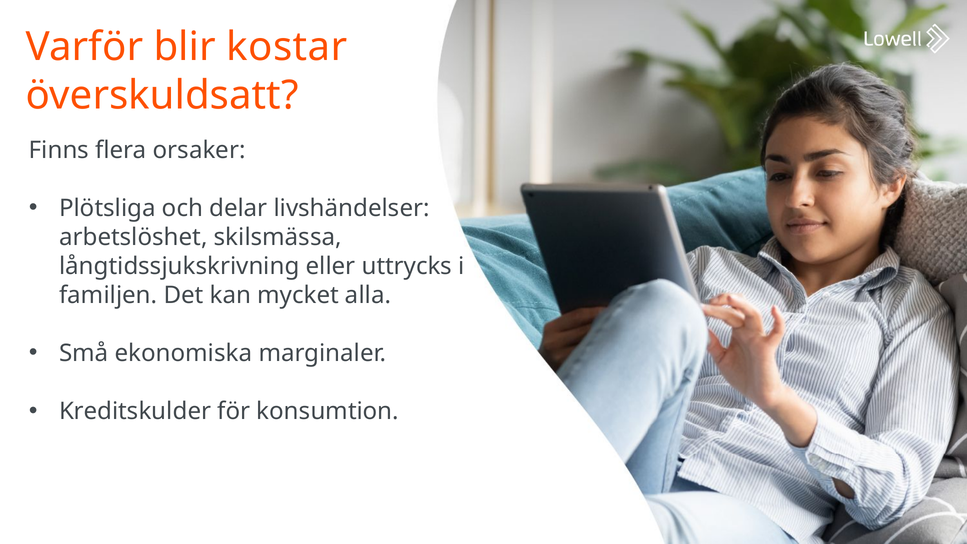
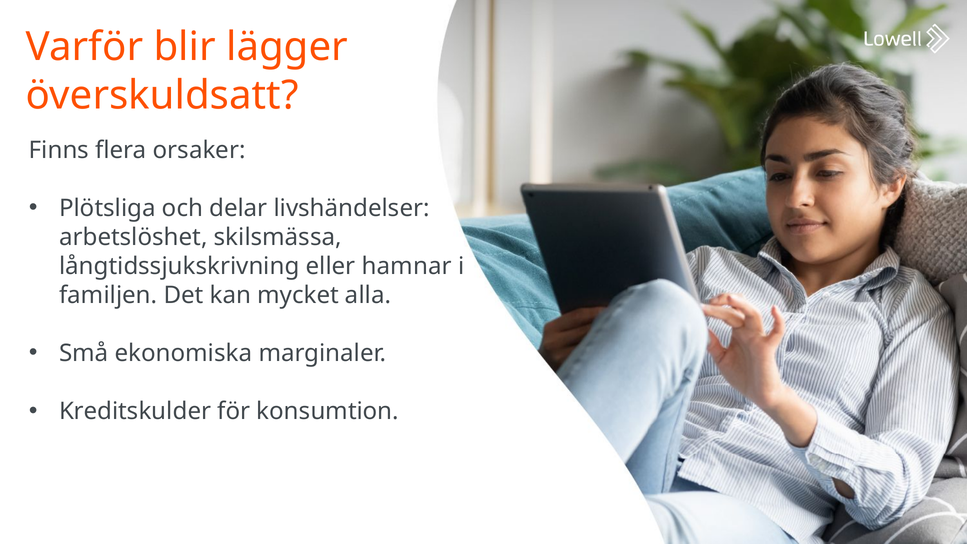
kostar: kostar -> lägger (287, 47)
uttrycks: uttrycks -> hamnar (407, 266)
